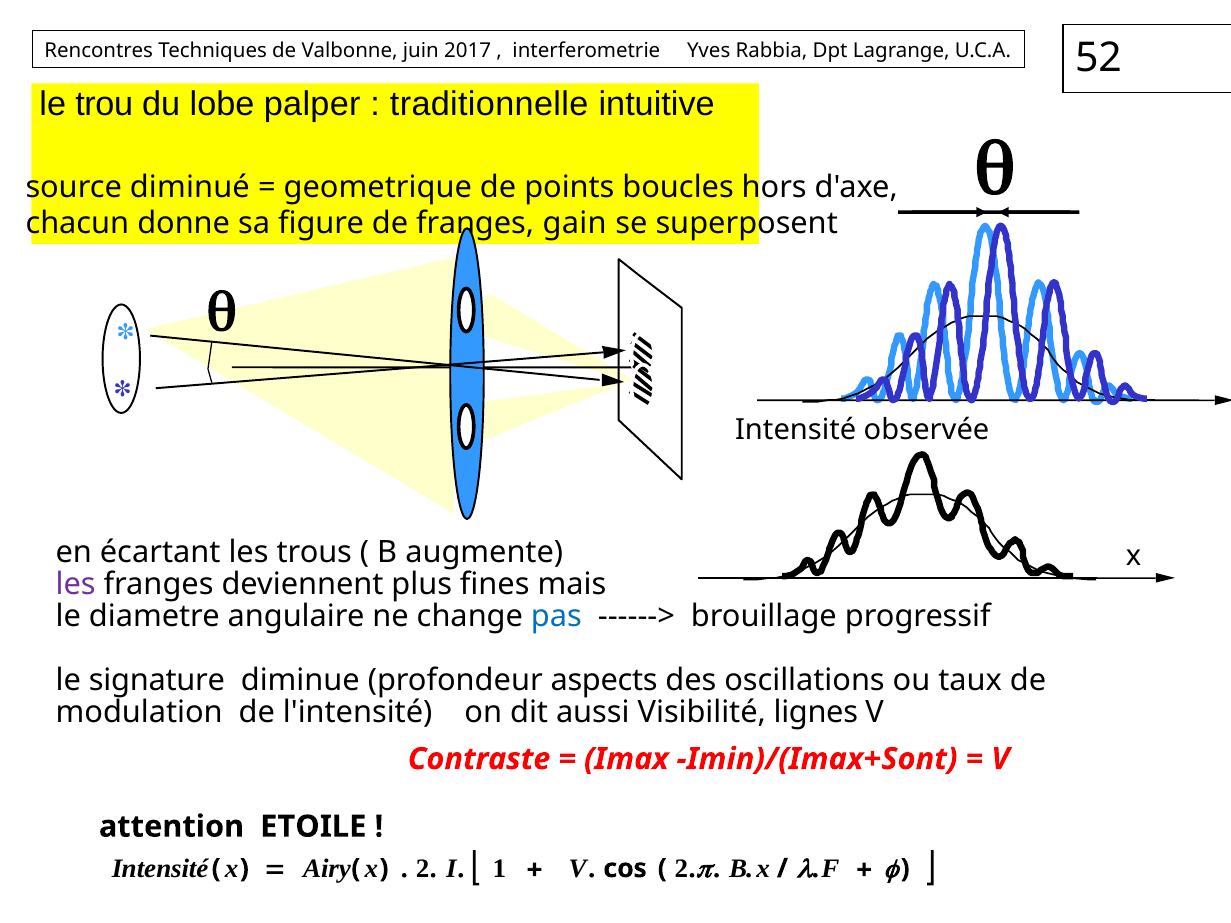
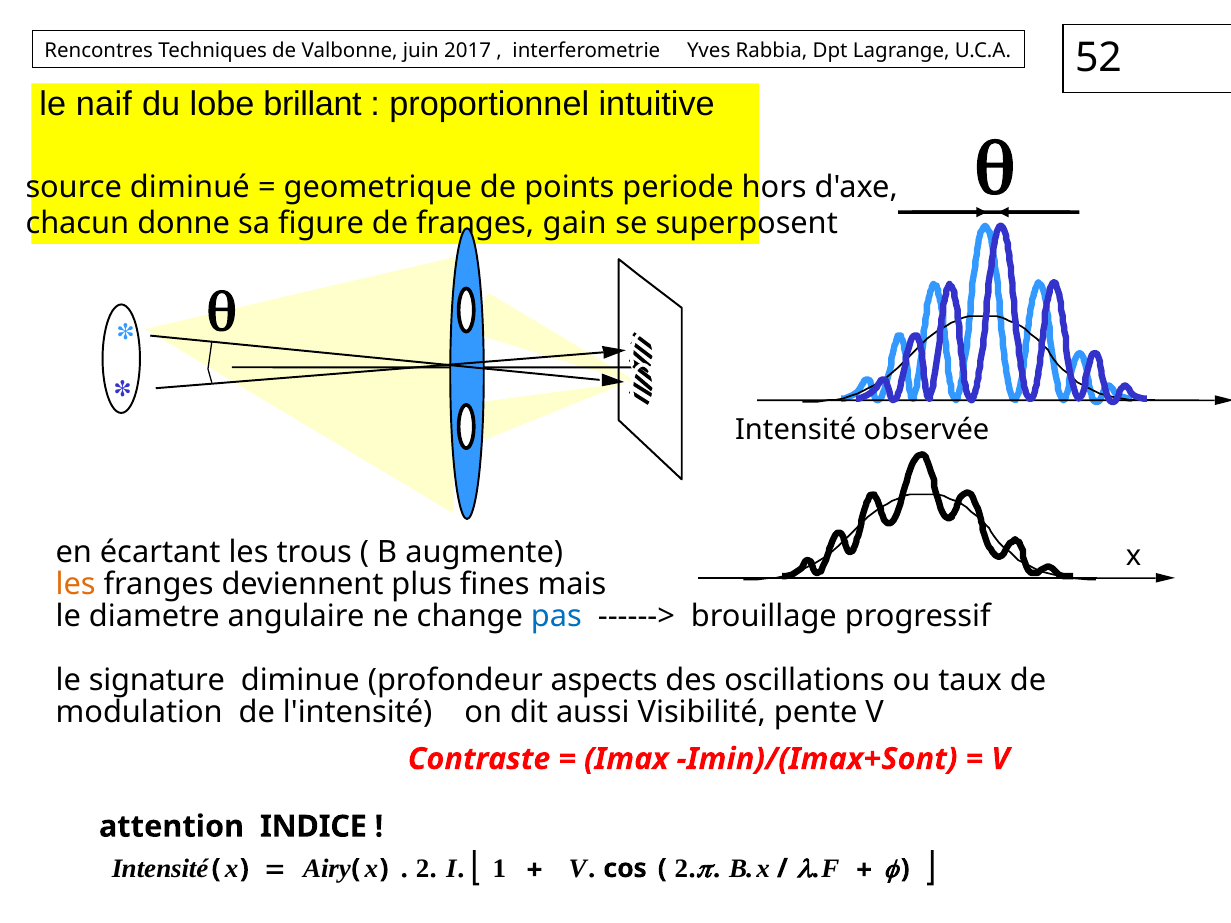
trou: trou -> naif (104, 104)
palper: palper -> brillant (313, 104)
traditionnelle: traditionnelle -> proportionnel (489, 104)
boucles: boucles -> periode (678, 187)
les colour: purple -> orange (76, 584)
lignes: lignes -> pente (816, 713)
ETOILE: ETOILE -> INDICE (313, 827)
